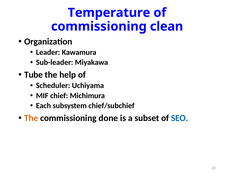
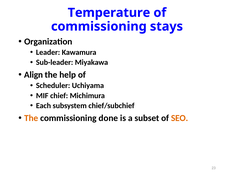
clean: clean -> stays (166, 26)
Tube: Tube -> Align (34, 75)
SEO colour: blue -> orange (180, 118)
